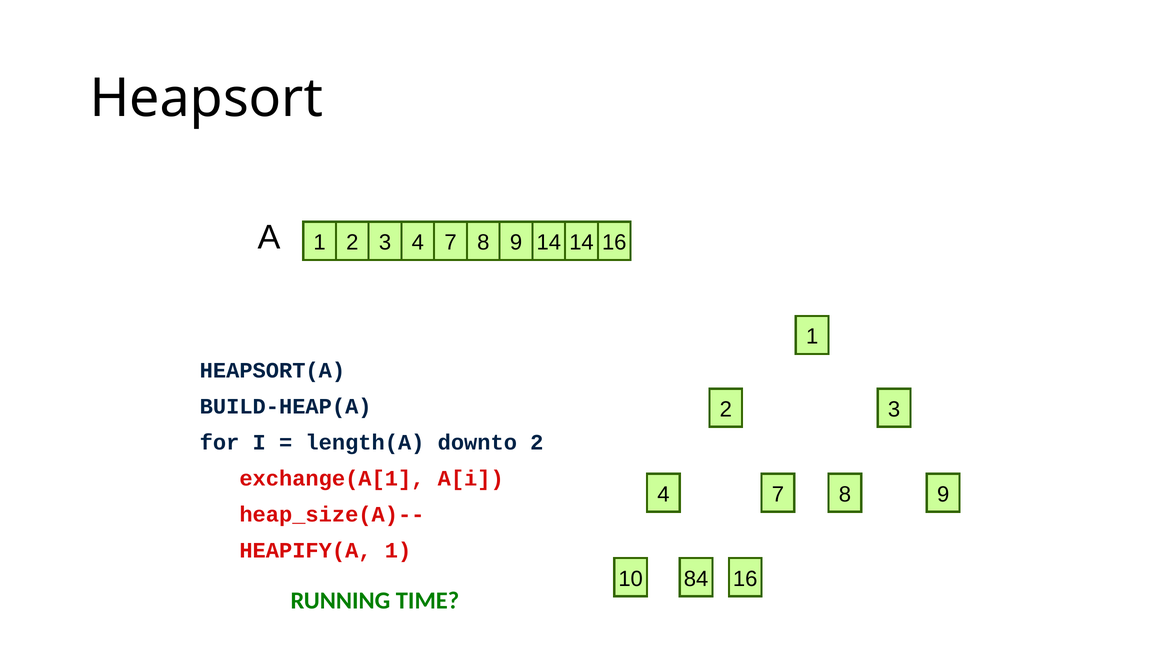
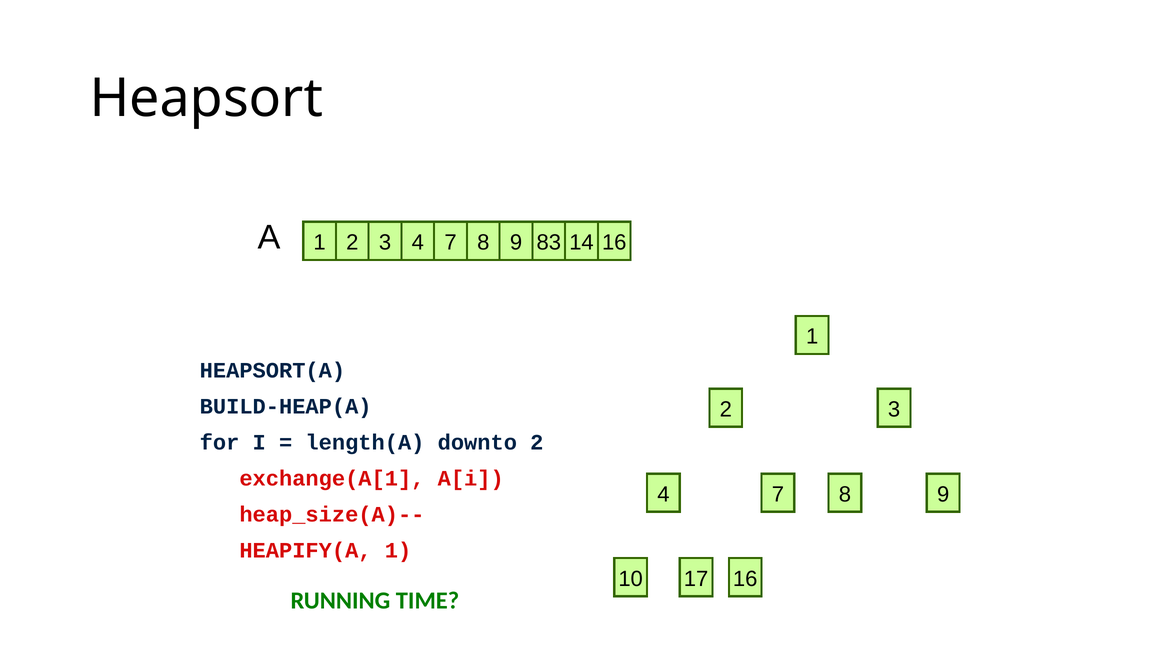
9 14: 14 -> 83 (549, 242)
84: 84 -> 17 (696, 579)
